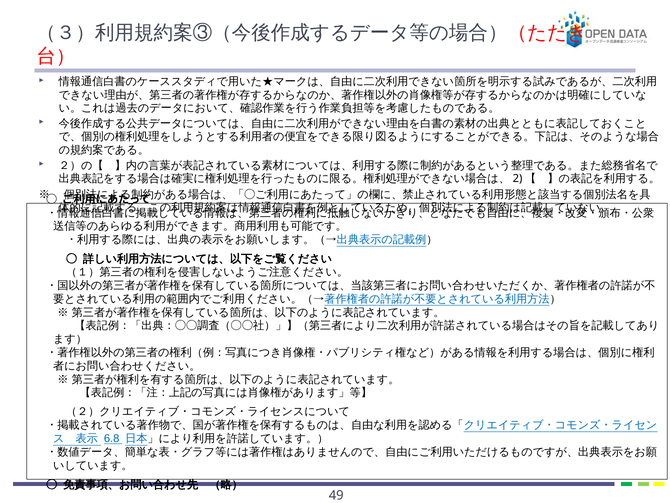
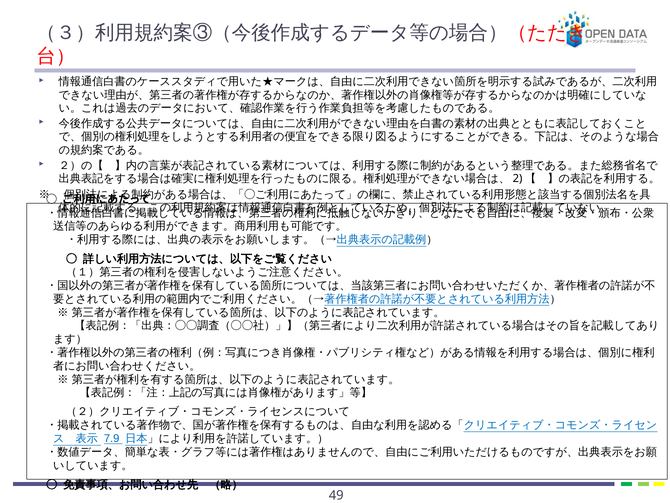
6.8: 6.8 -> 7.9 (112, 438)
